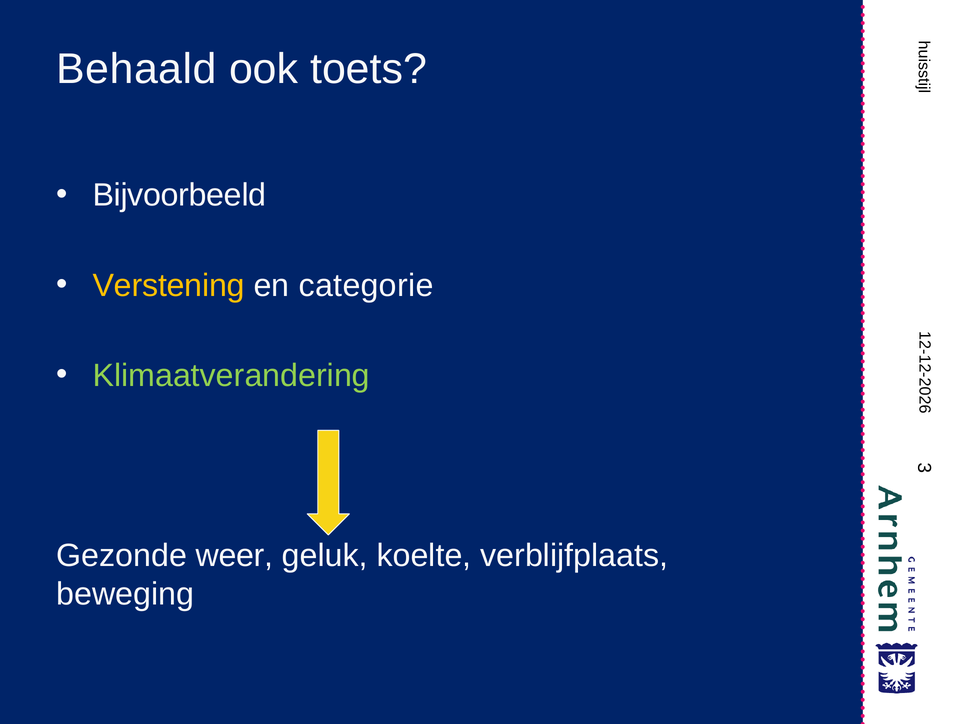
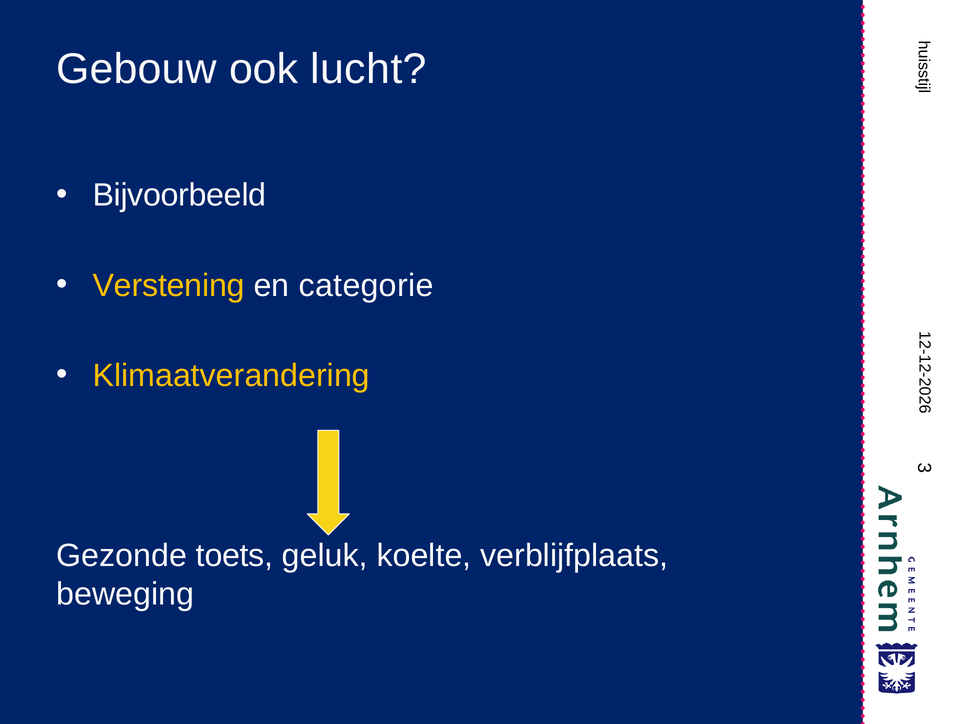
Behaald: Behaald -> Gebouw (137, 69)
toets: toets -> lucht (368, 69)
Klimaatverandering colour: light green -> yellow (231, 376)
weer: weer -> toets (235, 556)
